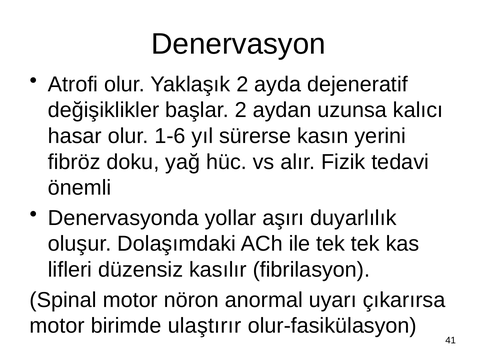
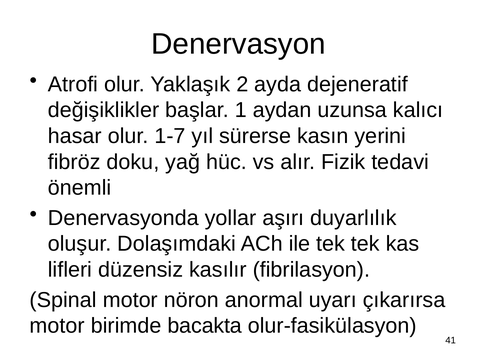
başlar 2: 2 -> 1 (241, 110)
1-6: 1-6 -> 1-7 (170, 136)
ulaştırır: ulaştırır -> bacakta (205, 326)
